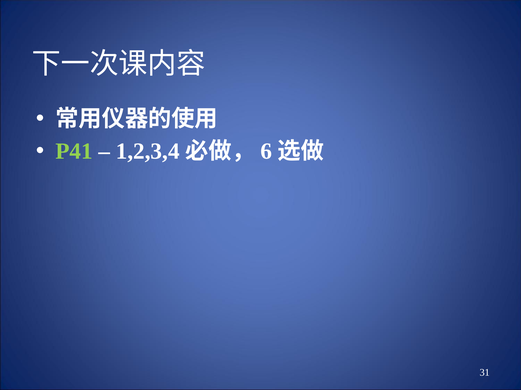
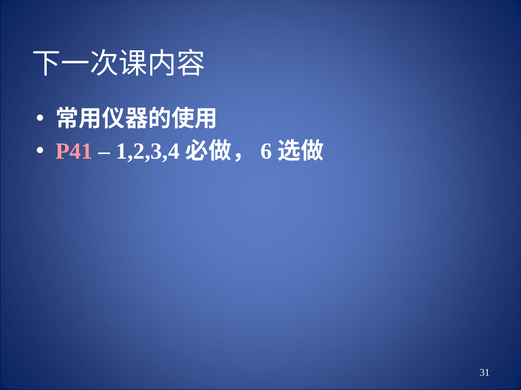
P41 colour: light green -> pink (74, 152)
